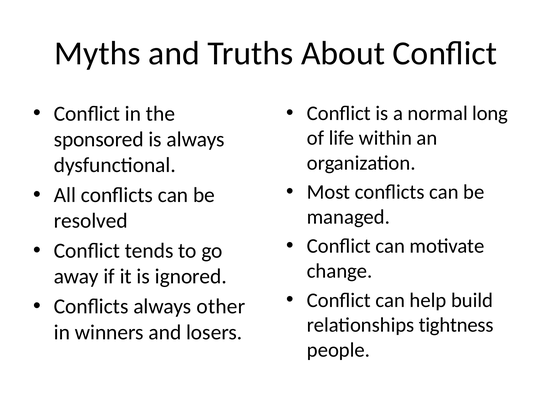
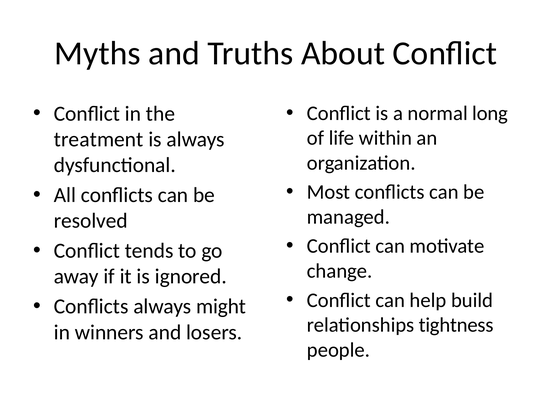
sponsored: sponsored -> treatment (99, 139)
other: other -> might (221, 307)
